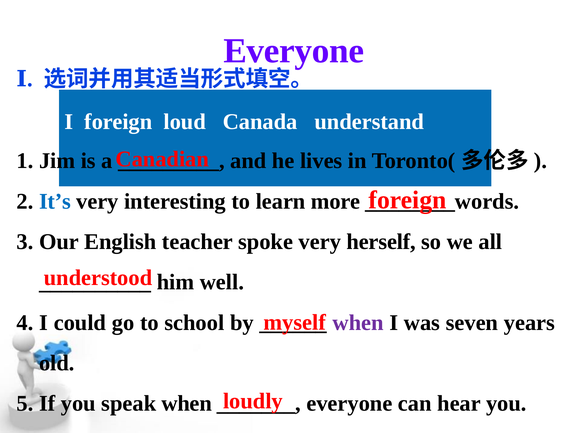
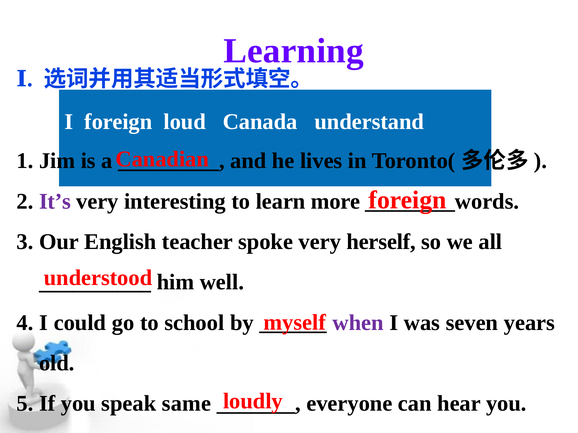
Everyone: Everyone -> Learning (294, 51)
It’s colour: blue -> purple (55, 202)
speak when: when -> same (186, 404)
